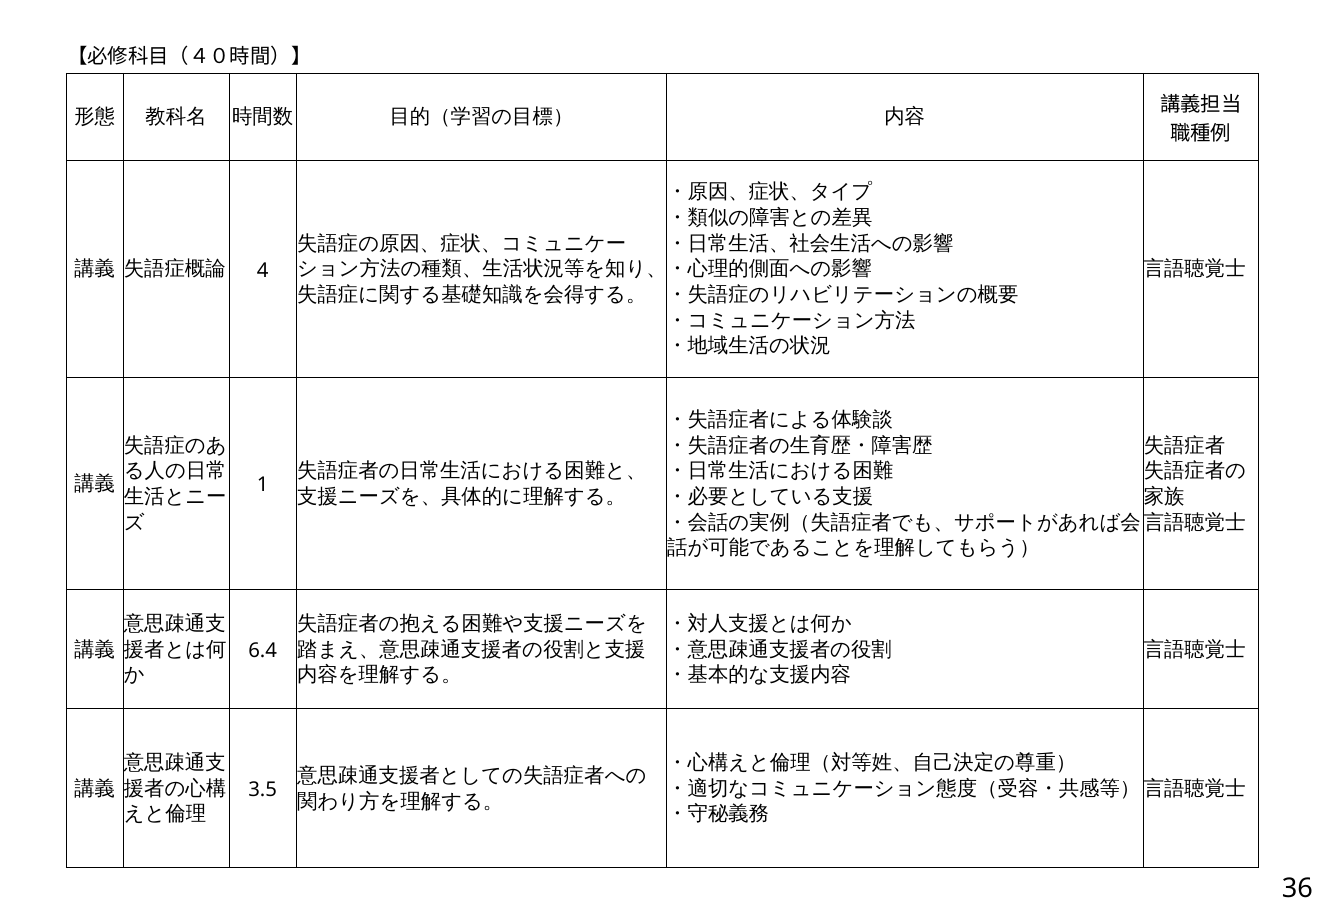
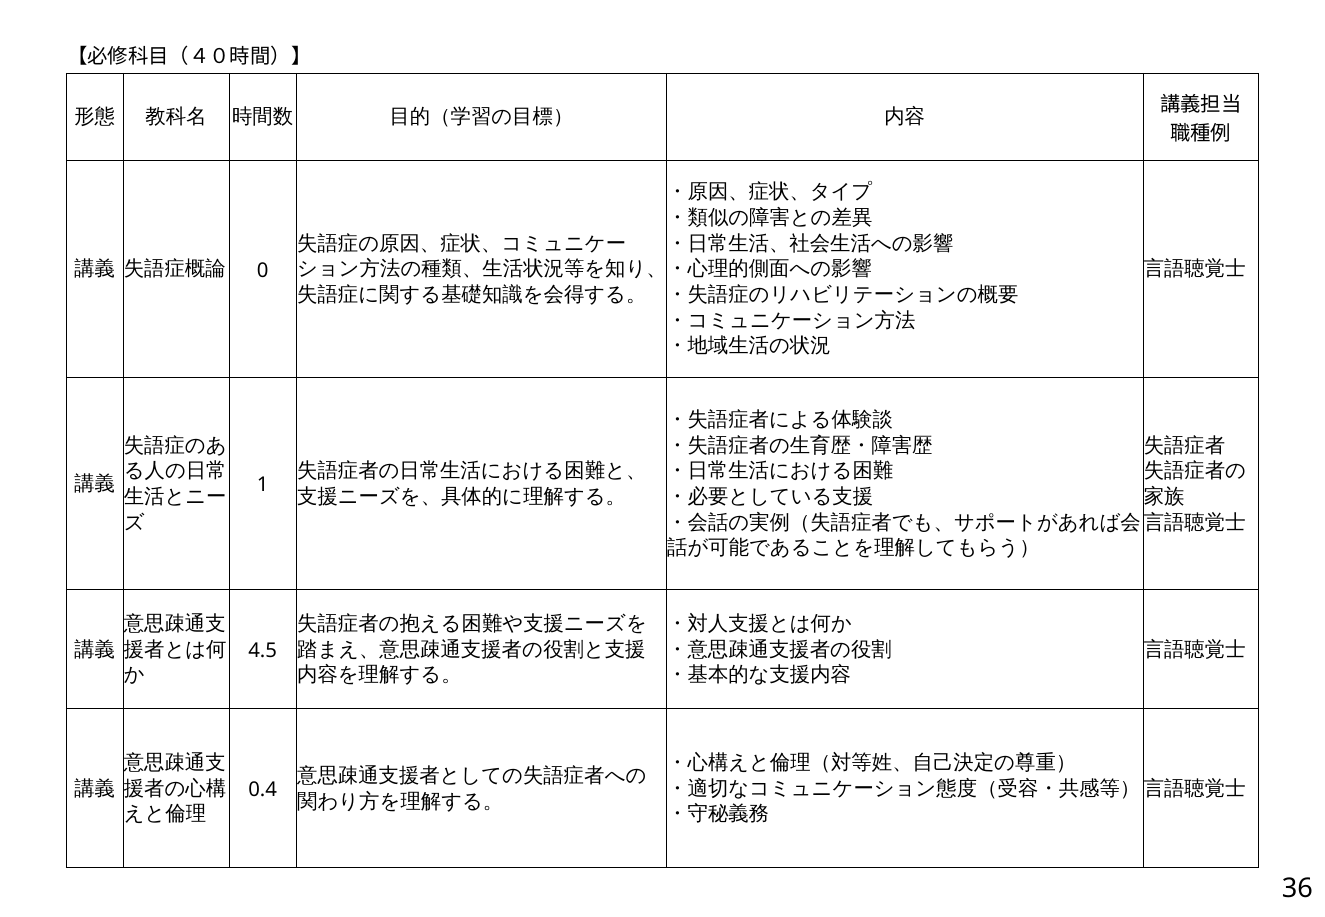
4: 4 -> 0 (263, 270)
6.4: 6.4 -> 4.5 (263, 651)
3.5: 3.5 -> 0.4 (263, 790)
